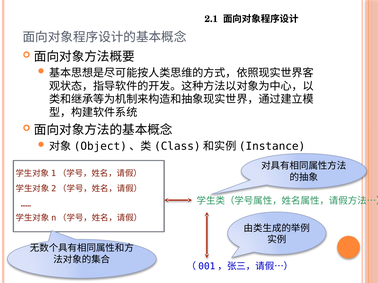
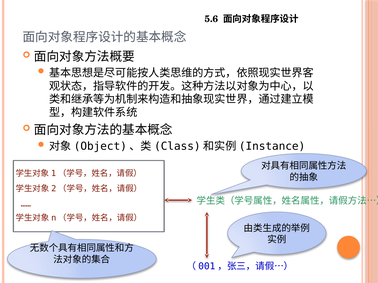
2.1: 2.1 -> 5.6 (211, 19)
